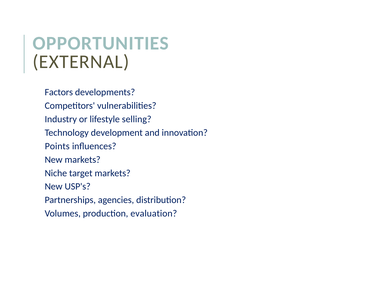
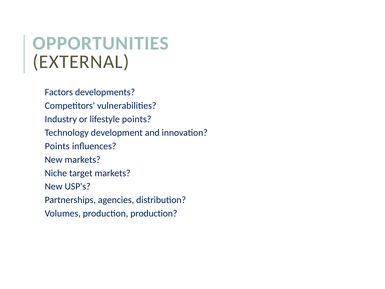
lifestyle selling: selling -> points (137, 119)
production evaluation: evaluation -> production (154, 213)
